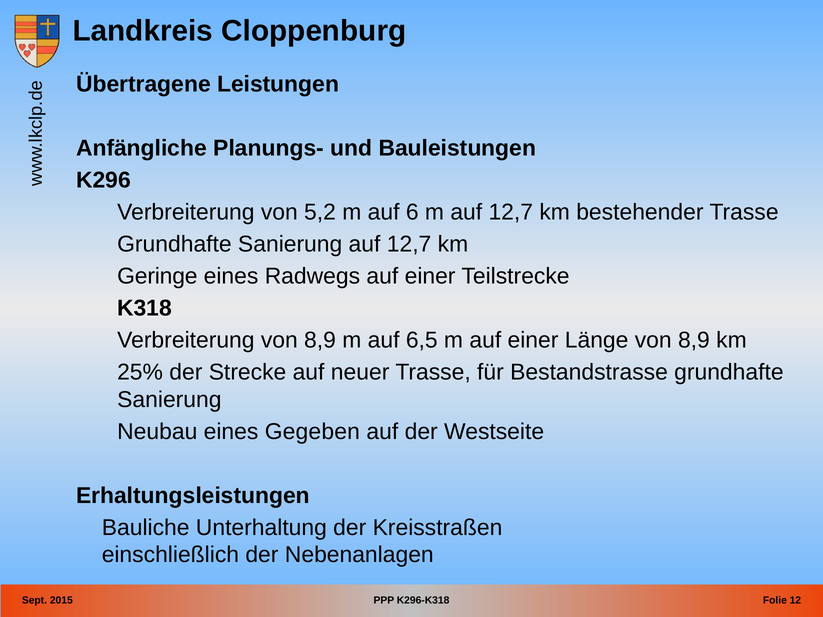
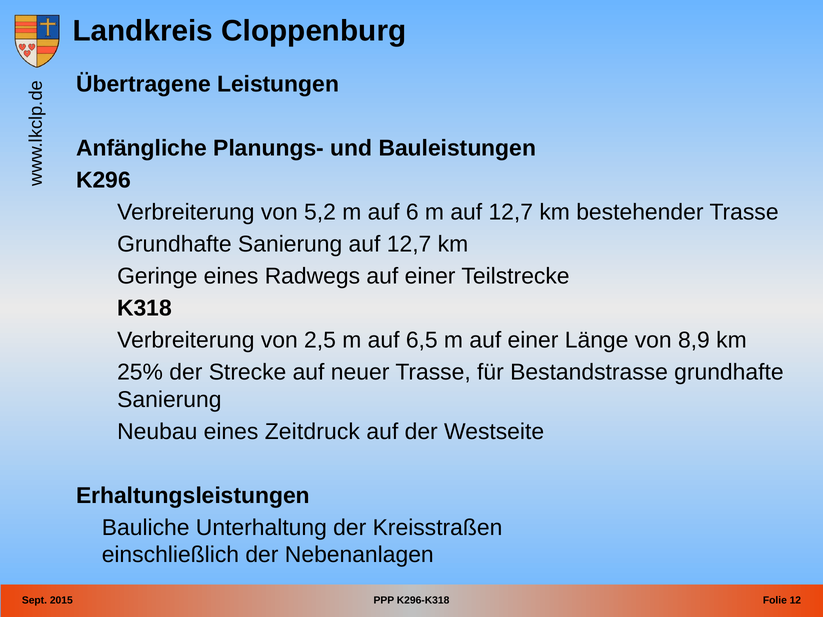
Verbreiterung von 8,9: 8,9 -> 2,5 (320, 340)
Gegeben: Gegeben -> Zeitdruck (312, 432)
